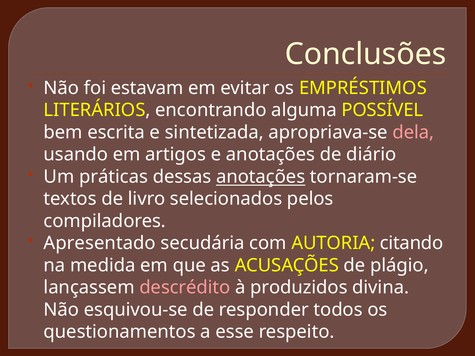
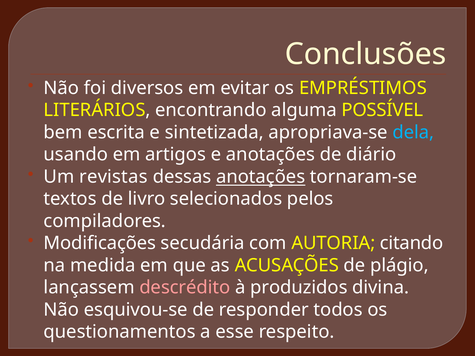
estavam: estavam -> diversos (147, 88)
dela colour: pink -> light blue (413, 132)
práticas: práticas -> revistas (113, 177)
Apresentado: Apresentado -> Modificações (100, 243)
